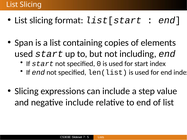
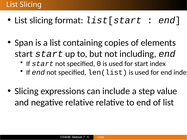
used: used -> start (24, 54)
negative include: include -> relative (80, 103)
